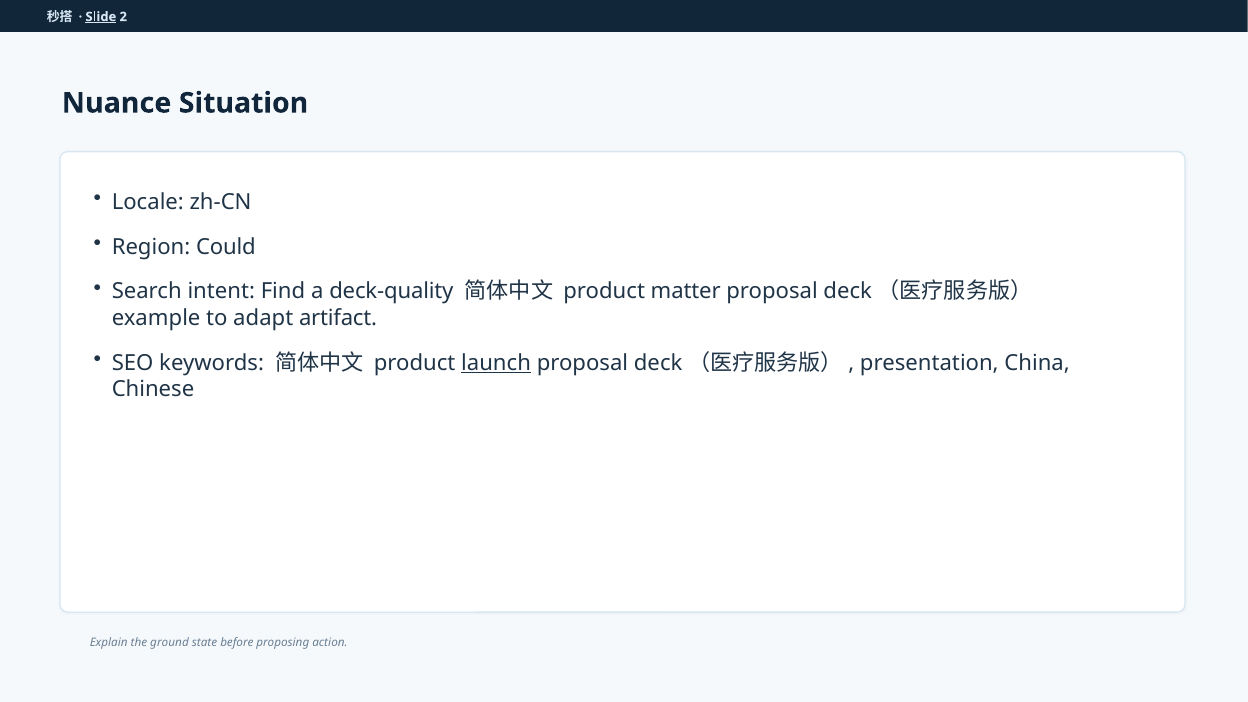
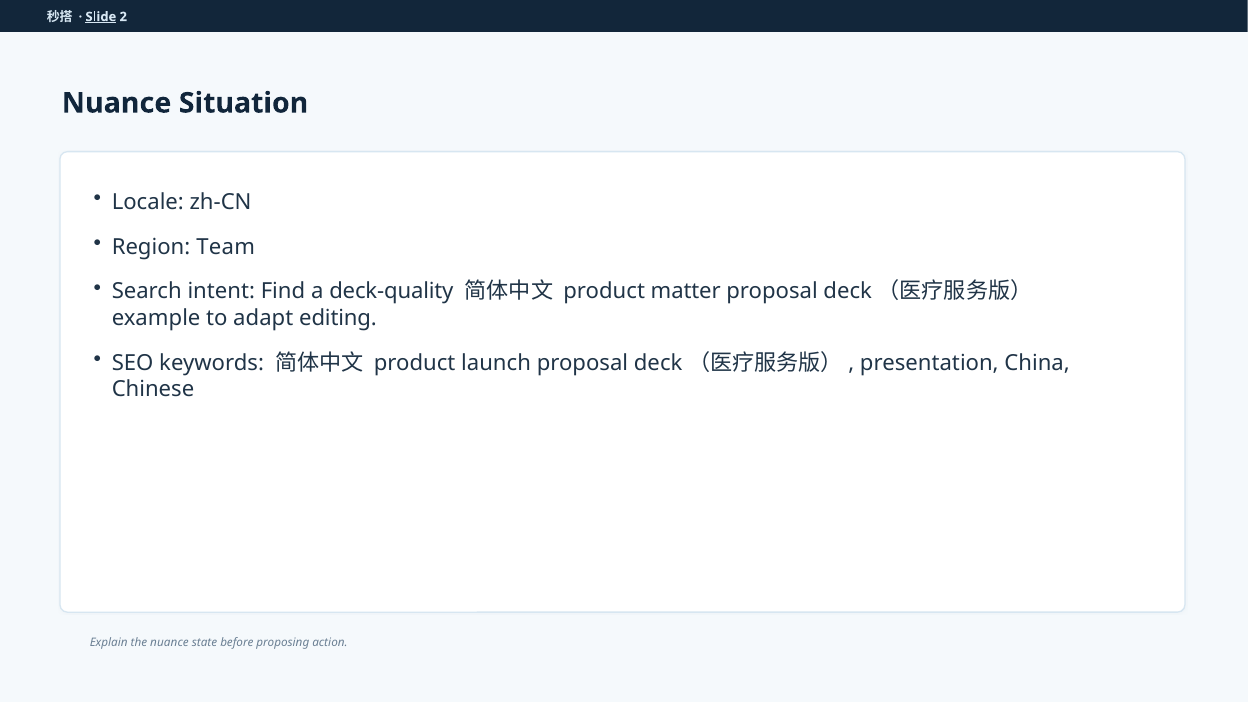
Could: Could -> Team (226, 247)
artifact: artifact -> editing (338, 318)
launch underline: present -> none (496, 363)
the ground: ground -> nuance (170, 643)
